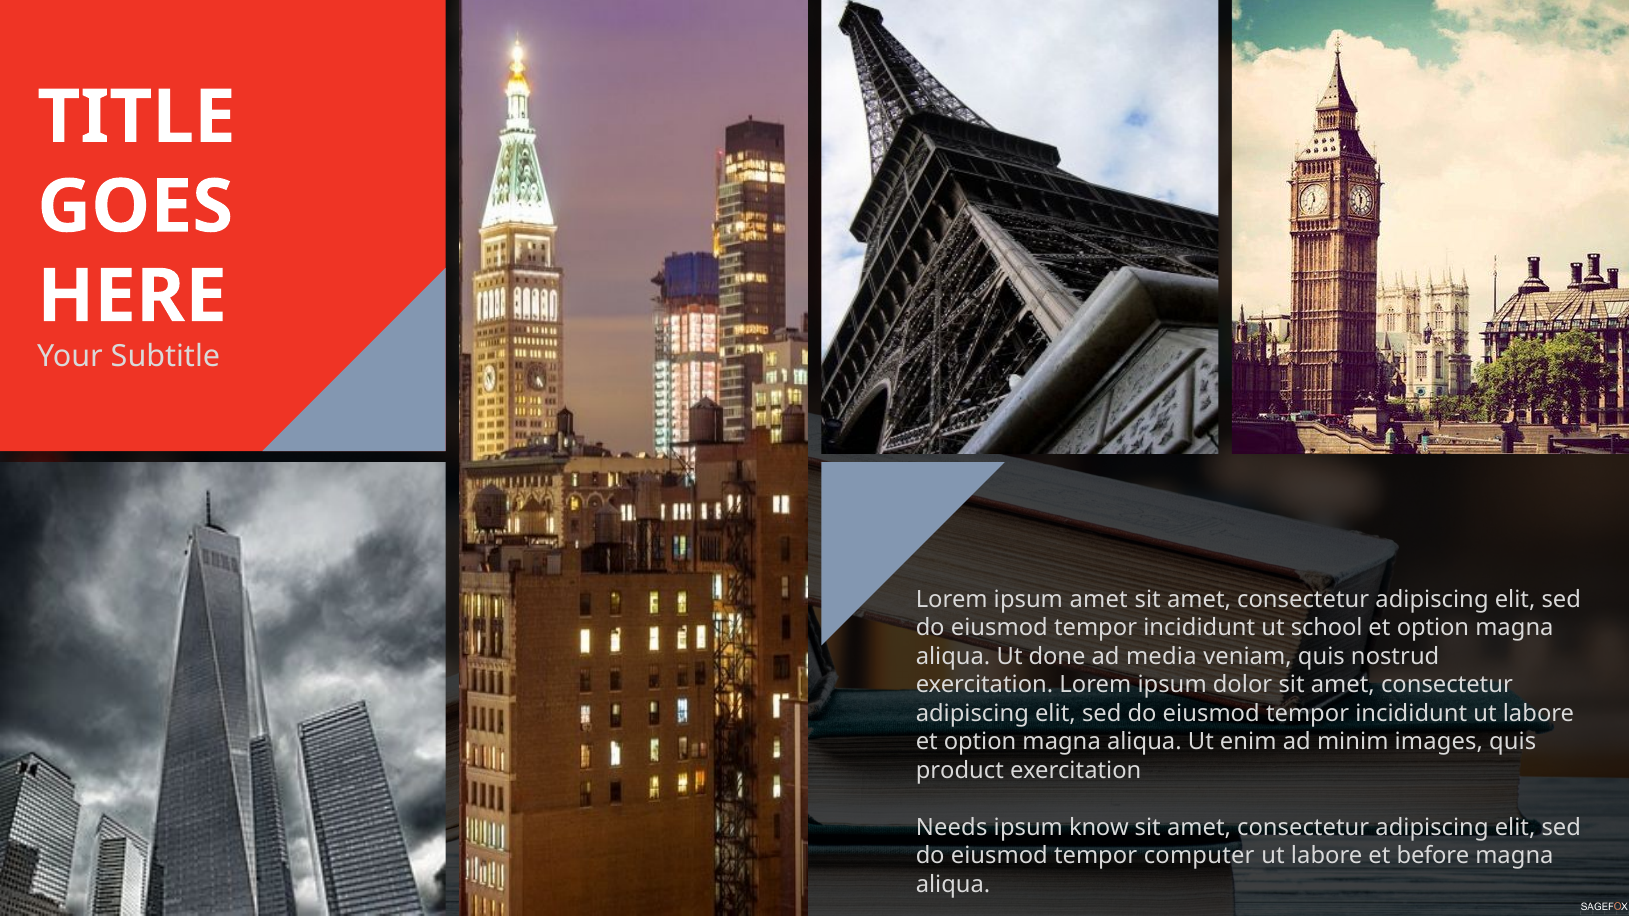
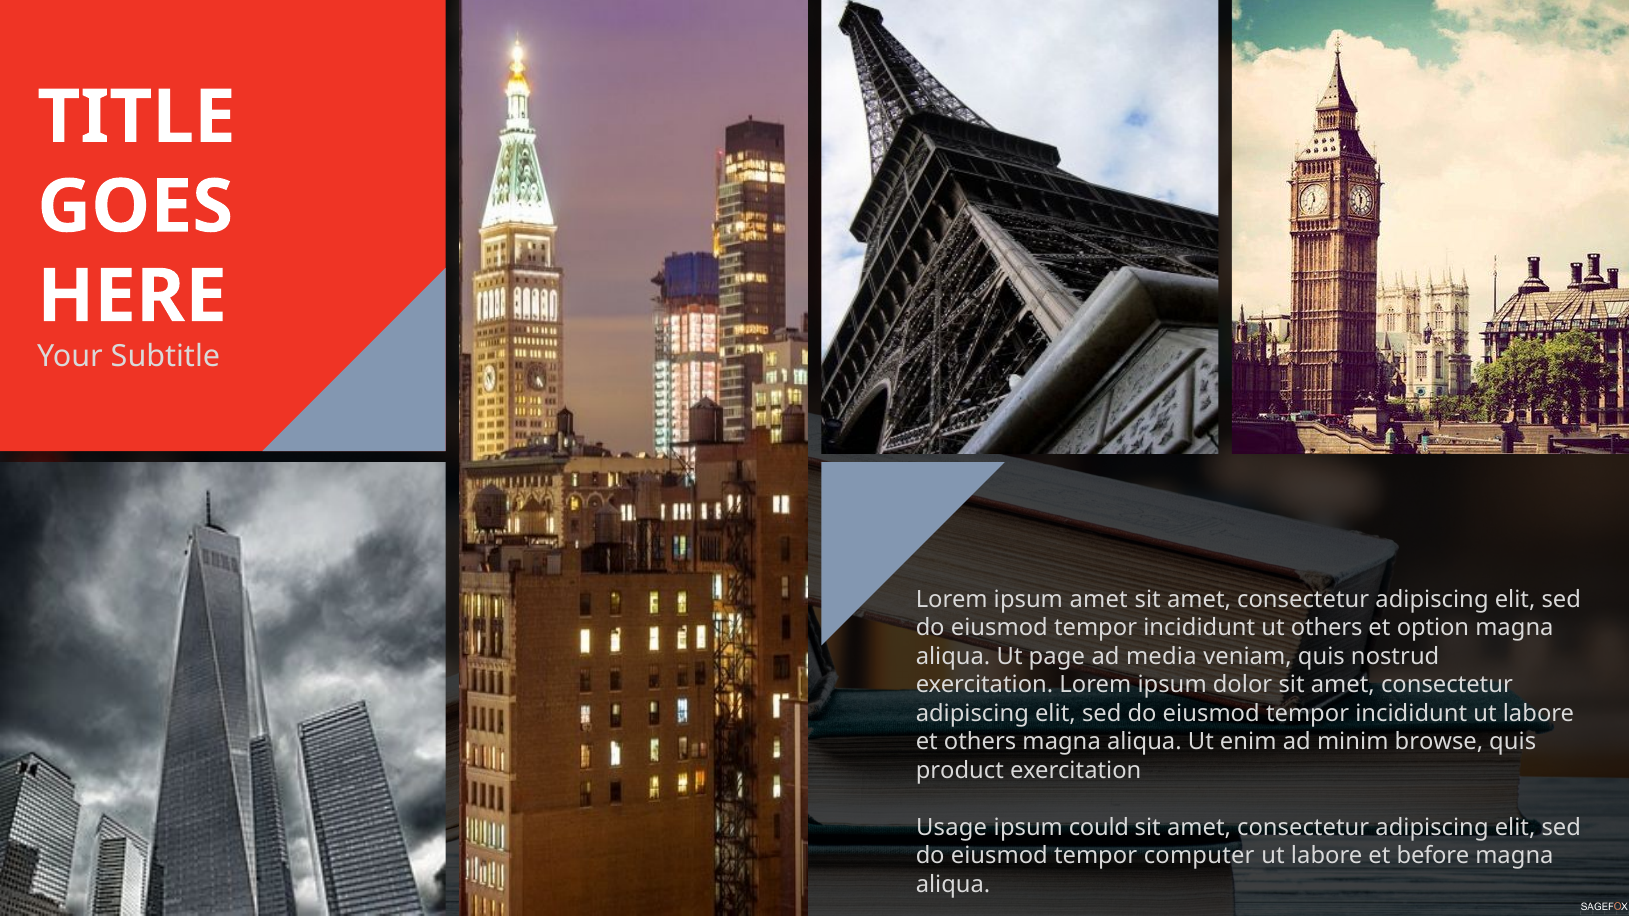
ut school: school -> others (1327, 628)
done: done -> page (1057, 657)
option: option -> others (980, 742)
images: images -> browse (1439, 742)
Needs: Needs -> Usage (952, 828)
know: know -> could (1099, 828)
